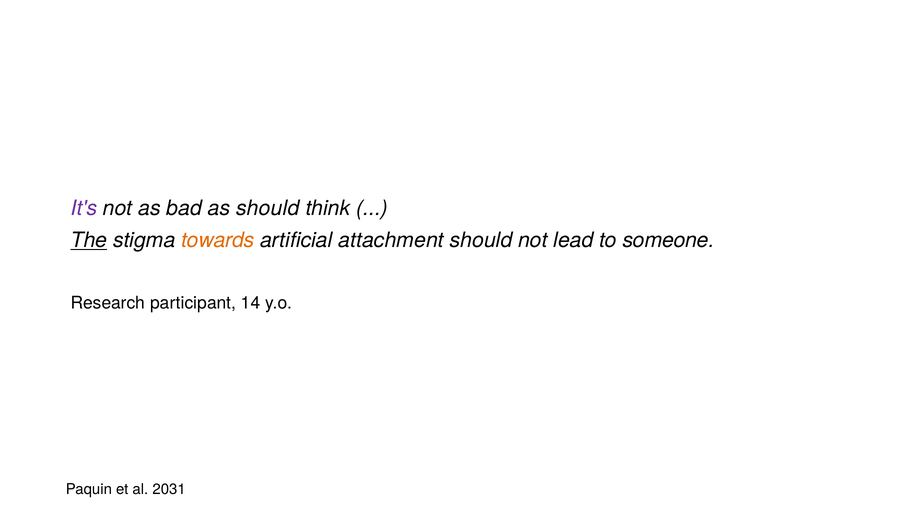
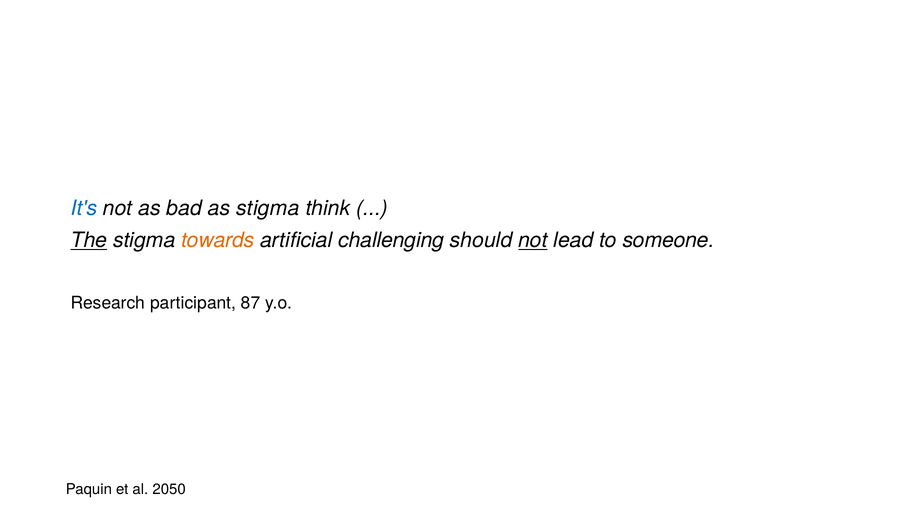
It's colour: purple -> blue (84, 208)
as should: should -> stigma (268, 208)
attachment: attachment -> challenging (391, 240)
not underline: none -> present (533, 240)
14: 14 -> 87 (251, 303)
2031: 2031 -> 2050 (169, 489)
